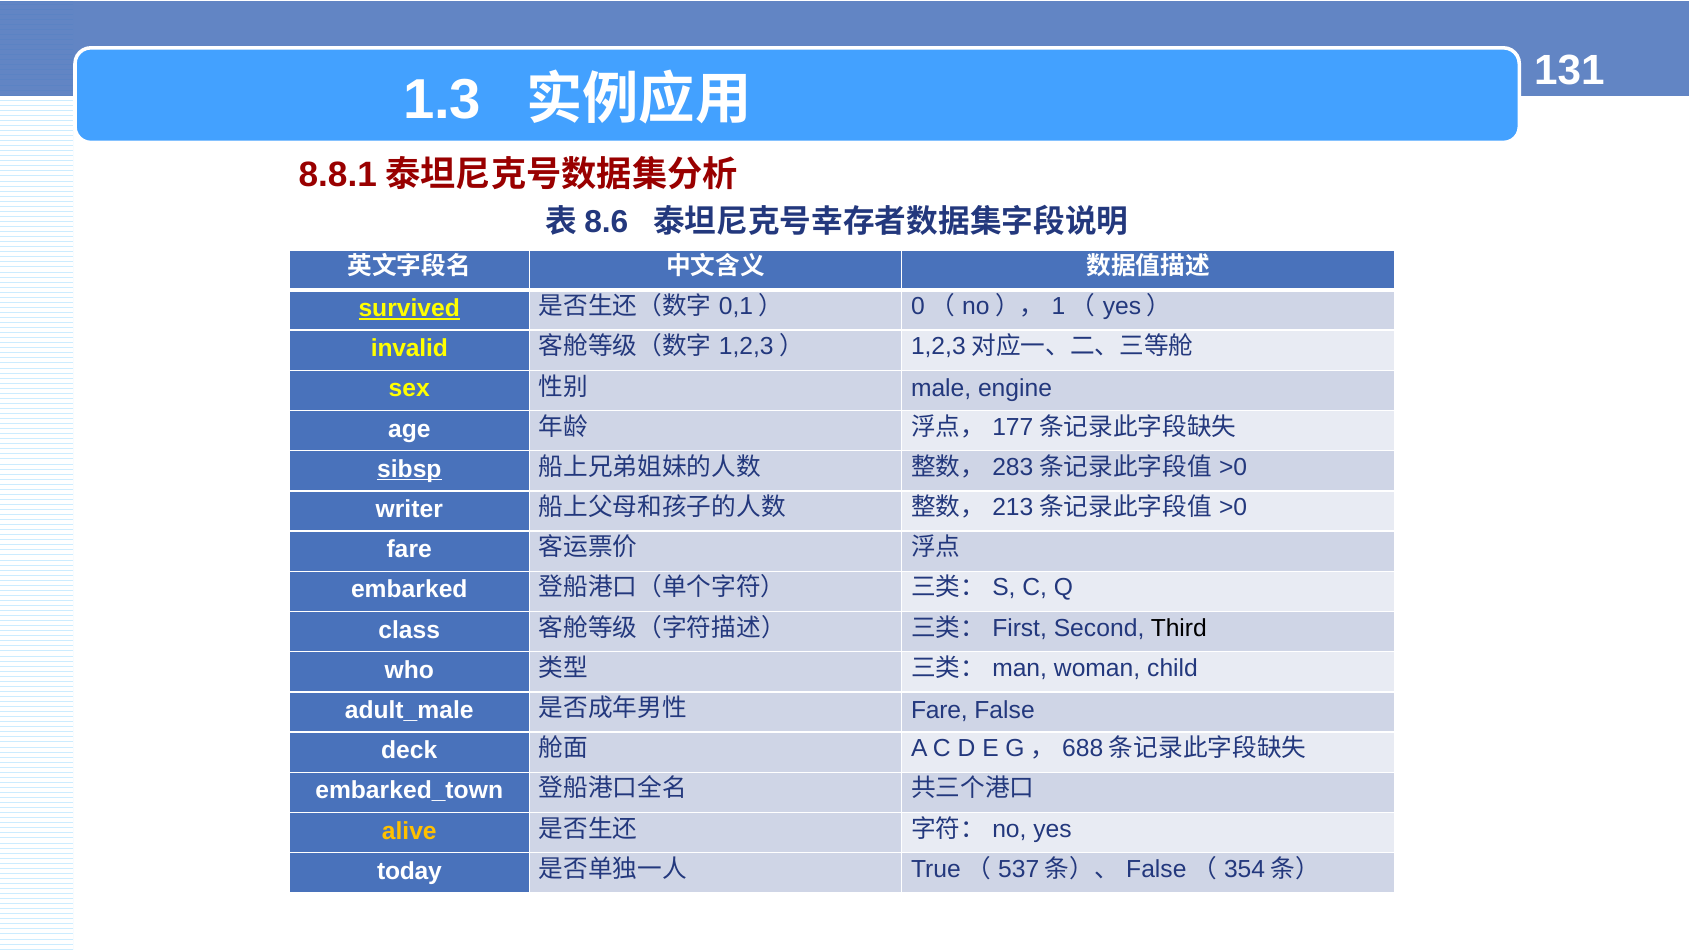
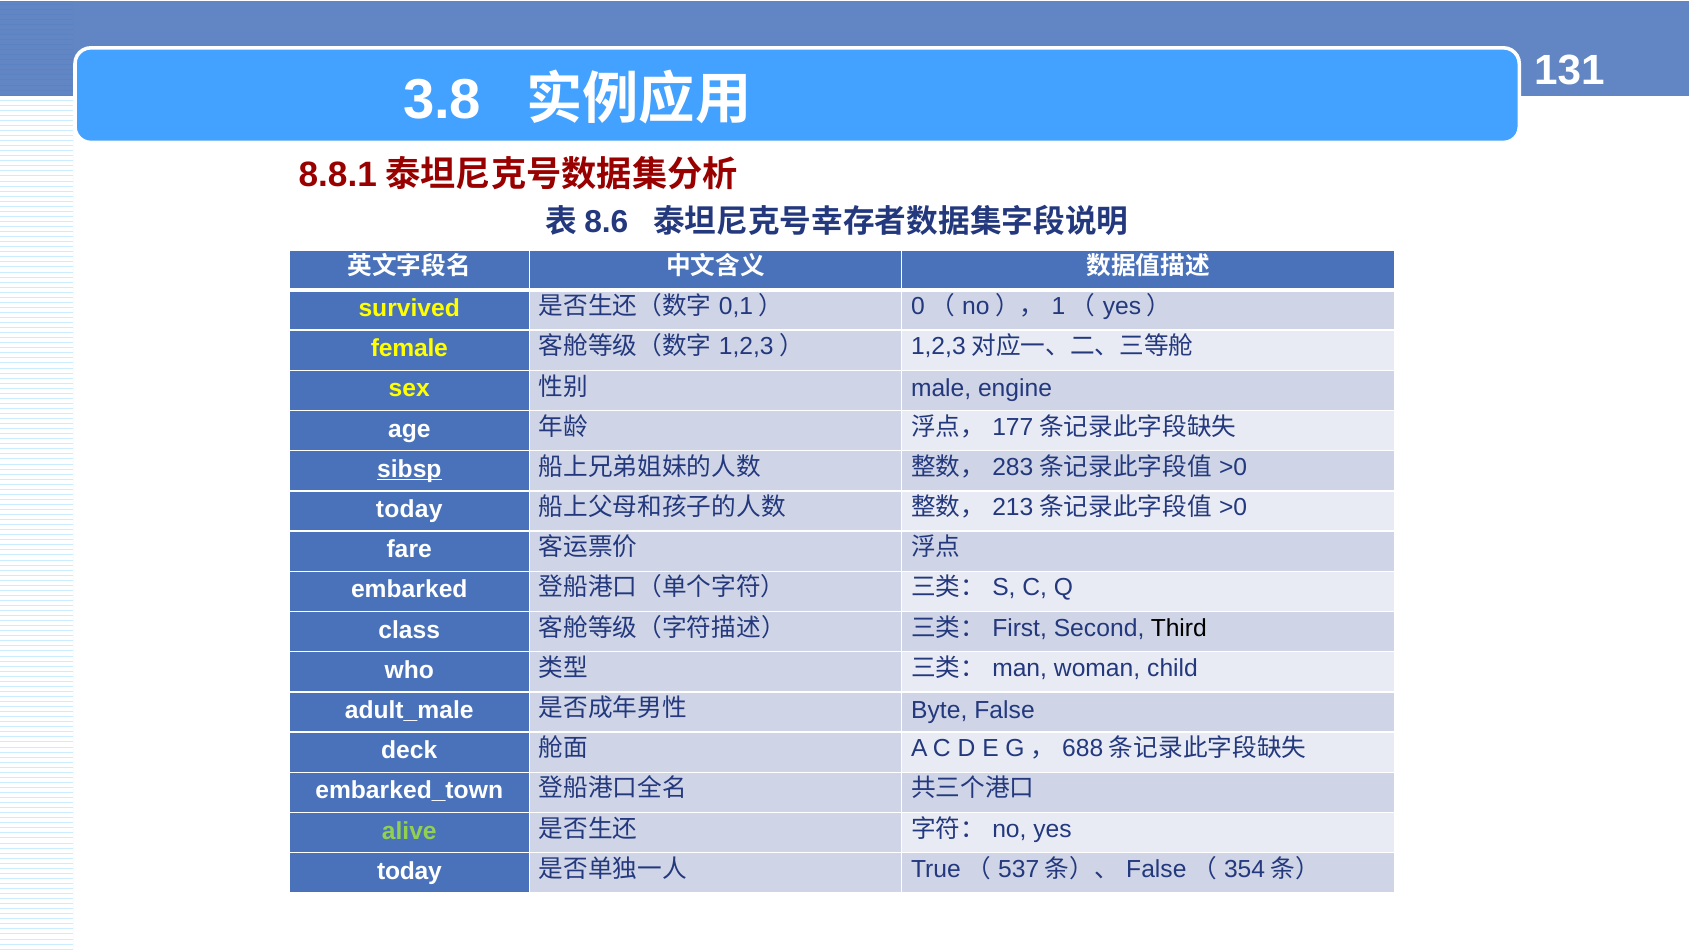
1.3: 1.3 -> 3.8 (442, 100)
survived underline: present -> none (409, 308)
invalid: invalid -> female (409, 349)
writer: writer -> today (409, 509)
Fare: Fare -> Byte (939, 710)
alive colour: yellow -> light green (409, 831)
